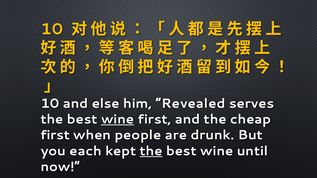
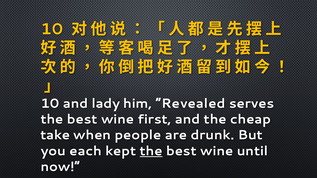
else: else -> lady (106, 104)
wine underline: present -> none (118, 119)
first: first -> take (55, 135)
